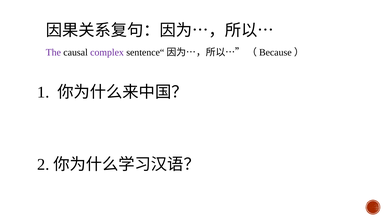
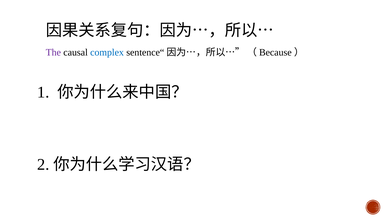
complex colour: purple -> blue (107, 52)
